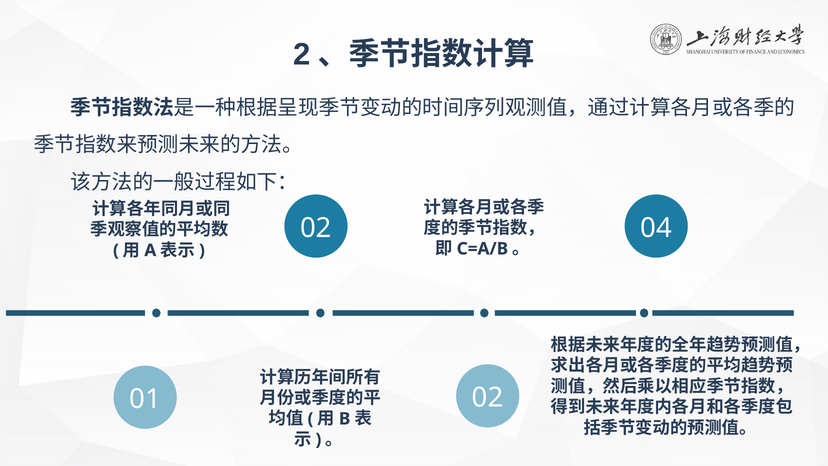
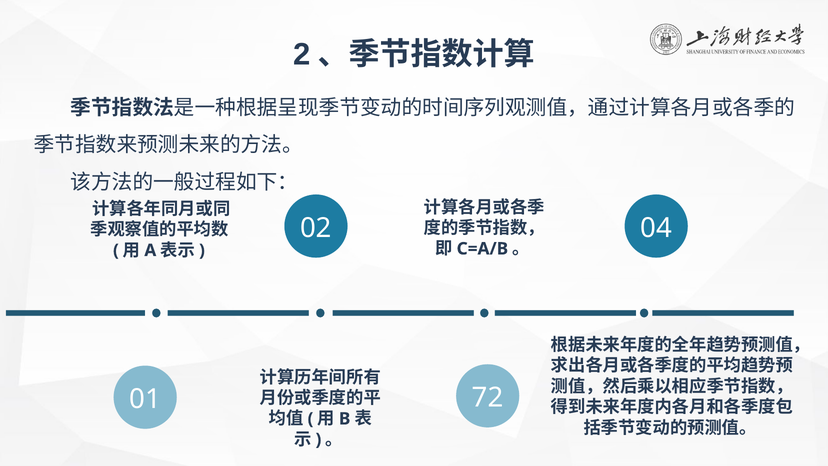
01 02: 02 -> 72 (488, 398)
